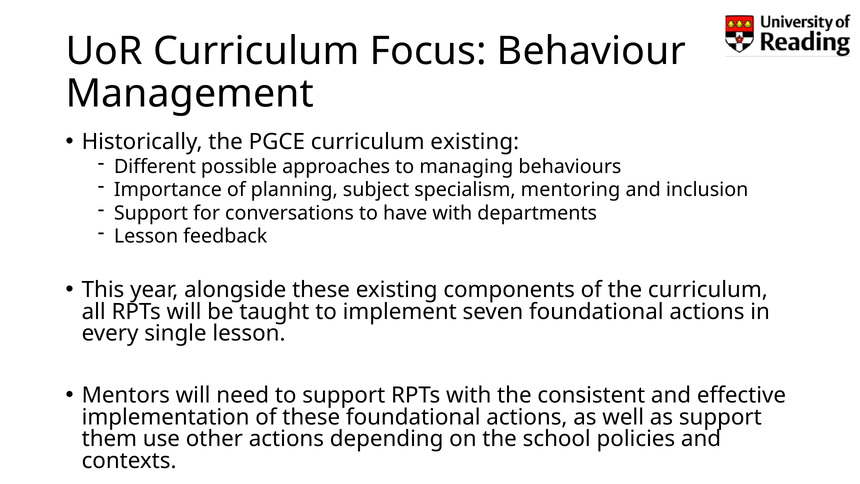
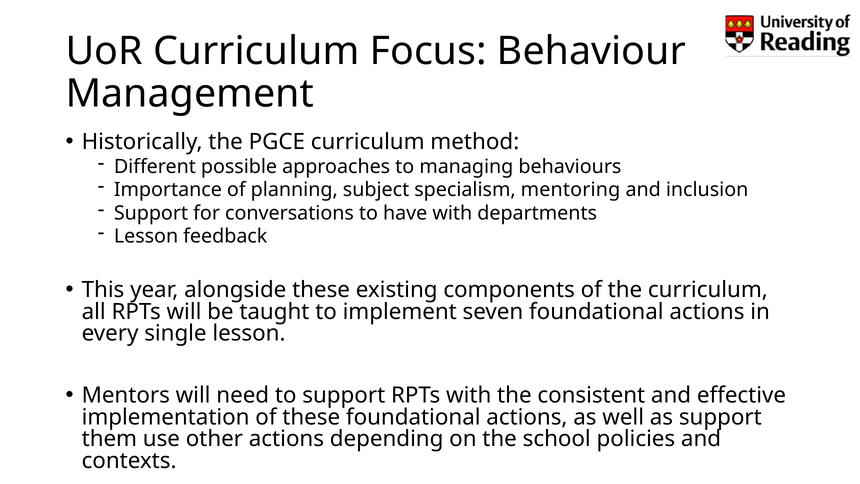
curriculum existing: existing -> method (475, 142)
